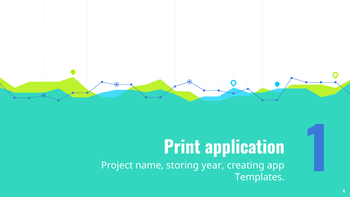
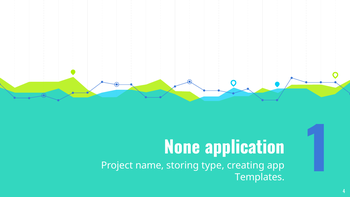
Print: Print -> None (182, 148)
year: year -> type (213, 165)
